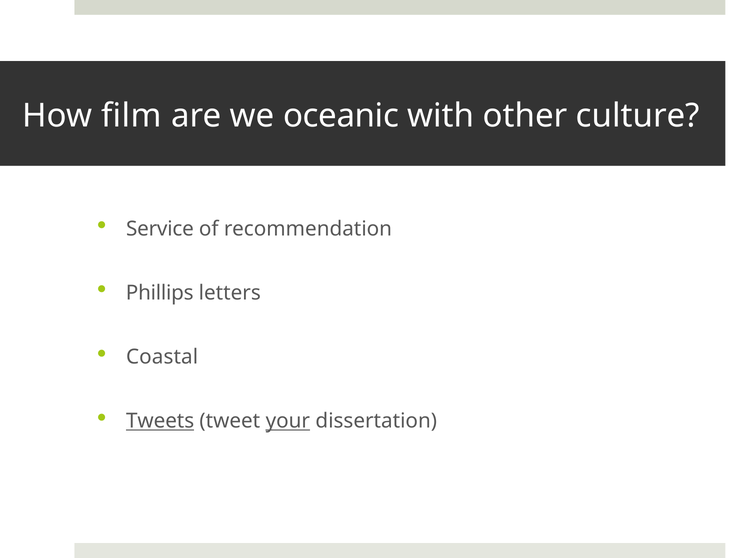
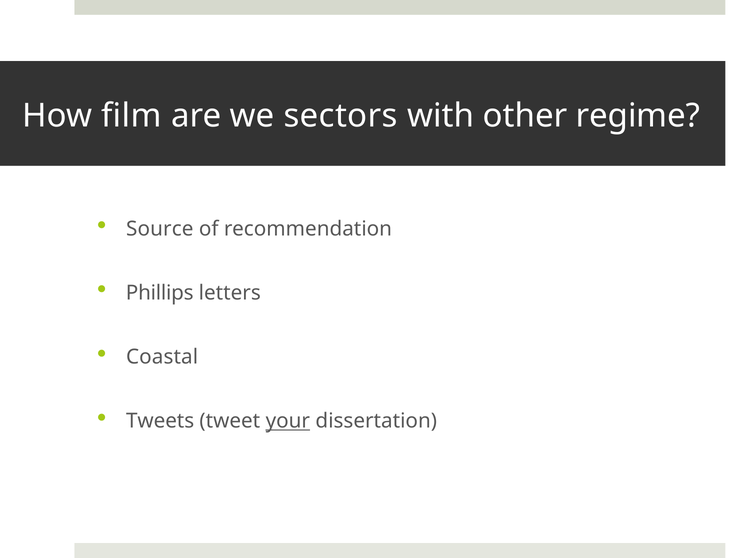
oceanic: oceanic -> sectors (341, 116)
culture: culture -> regime (638, 116)
Service: Service -> Source (160, 229)
Tweets underline: present -> none (160, 421)
